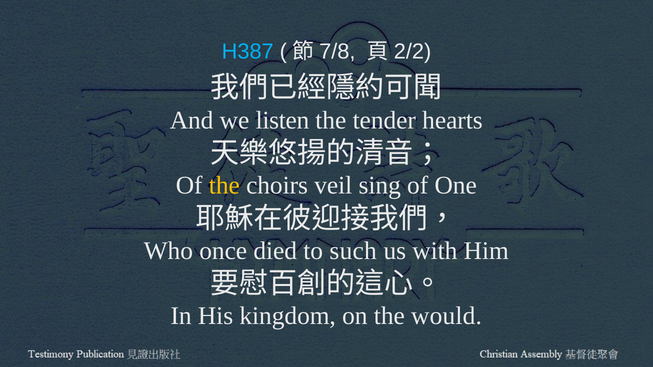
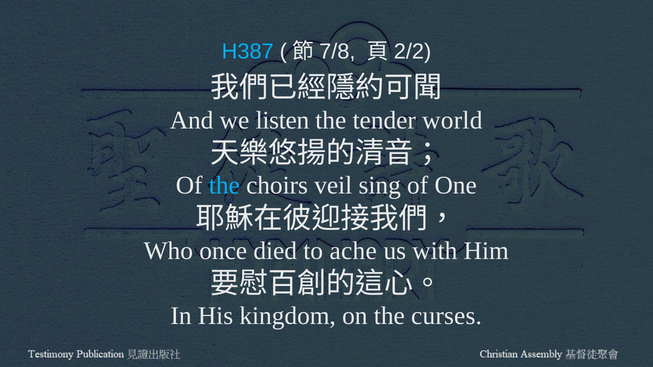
hearts: hearts -> world (452, 120)
the colour: yellow -> light blue (224, 186)
such: such -> ache (353, 251)
would: would -> curses (447, 316)
